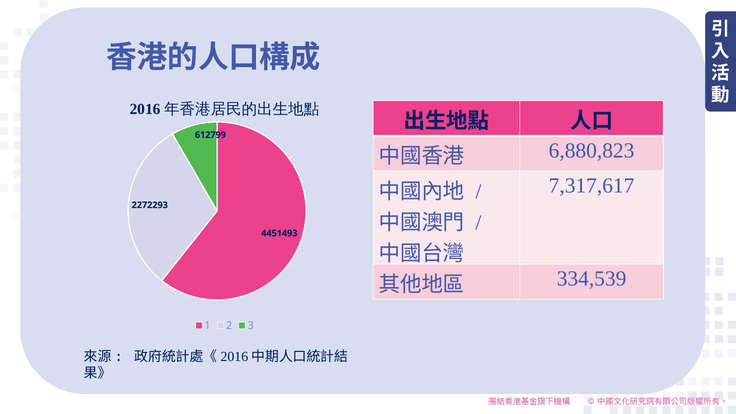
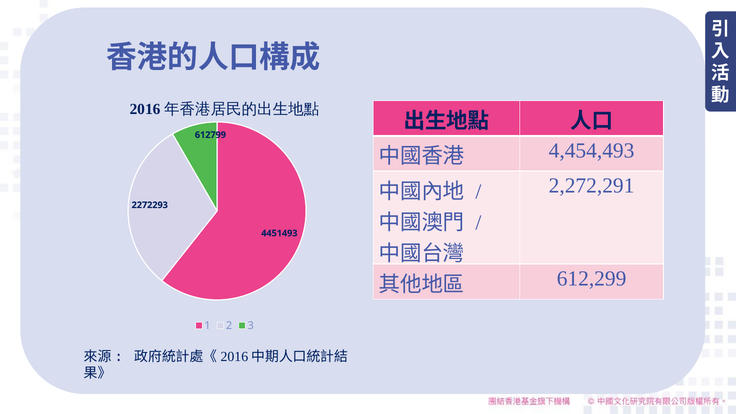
6,880,823: 6,880,823 -> 4,454,493 (592, 151)
7,317,617: 7,317,617 -> 2,272,291 (592, 186)
334,539: 334,539 -> 612,299 (592, 279)
